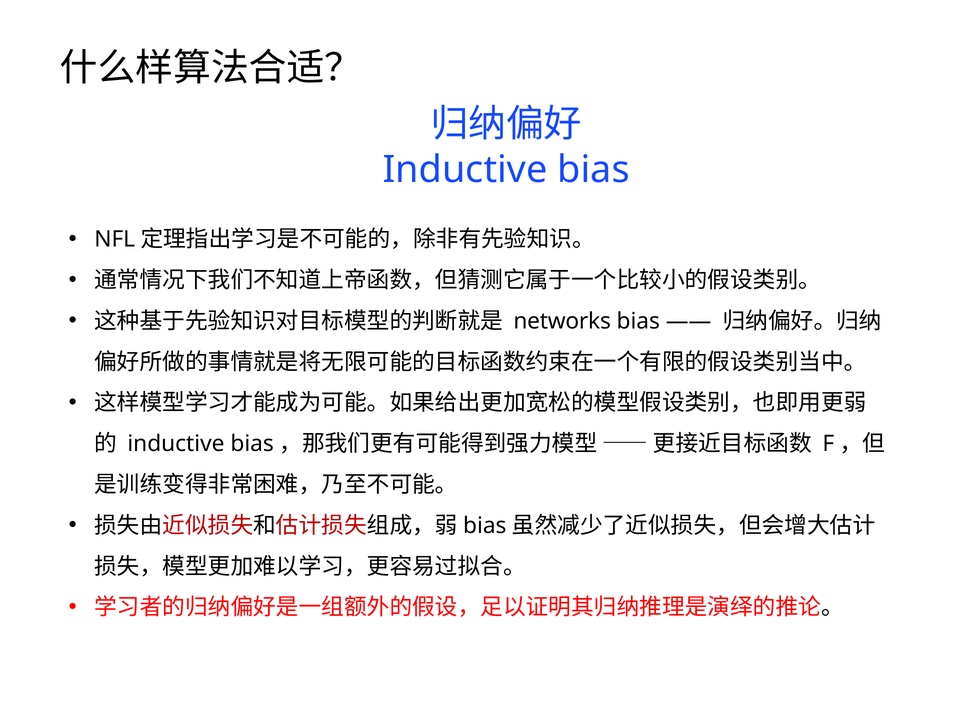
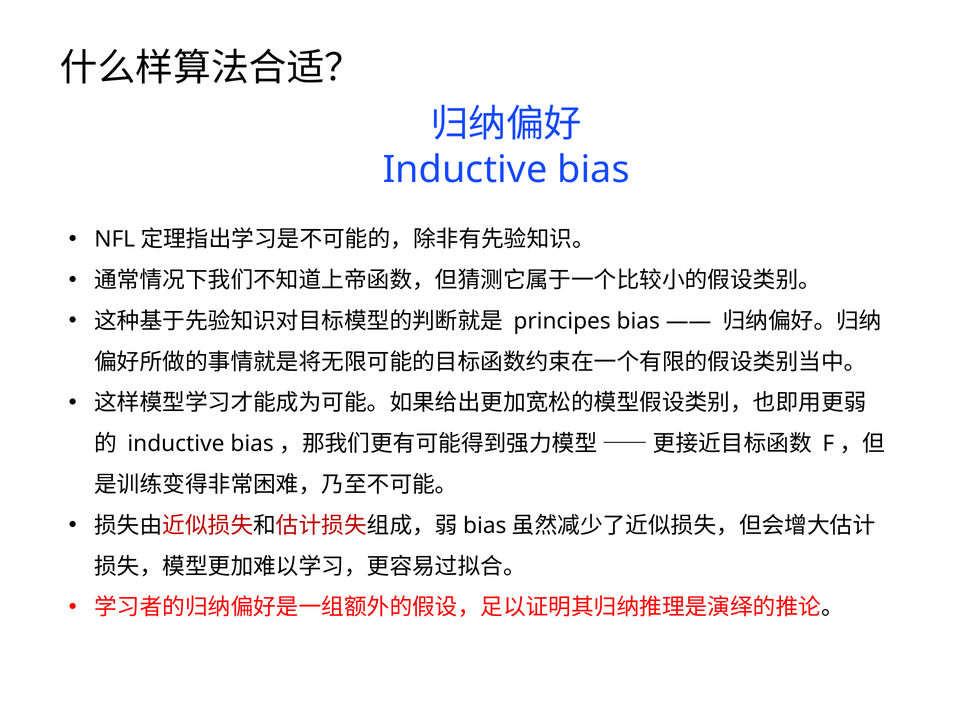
networks: networks -> principes (562, 321)
